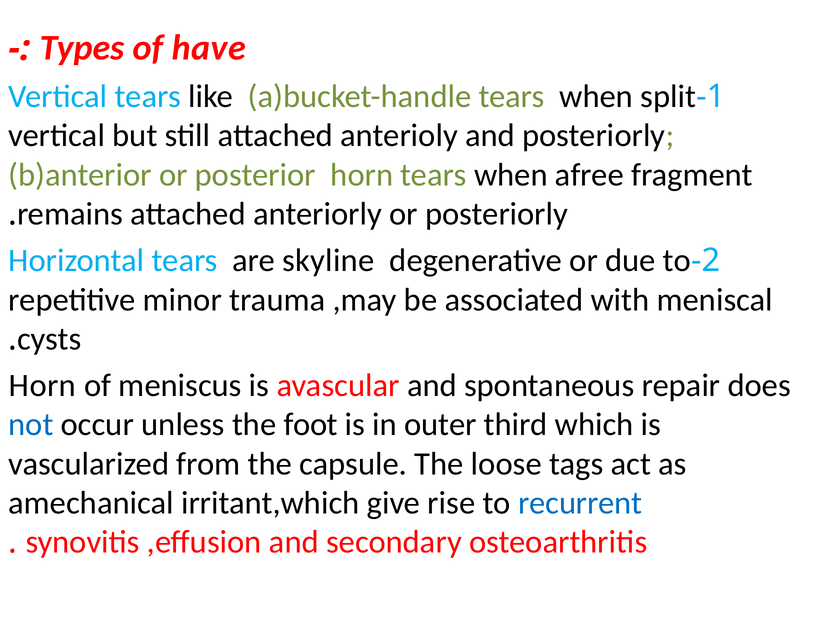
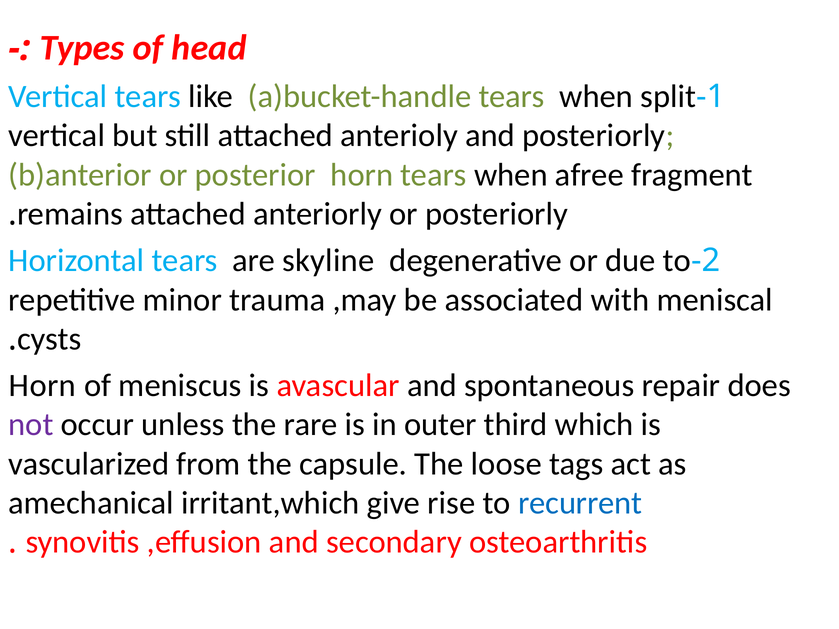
have: have -> head (209, 48)
not colour: blue -> purple (31, 425)
foot: foot -> rare (311, 425)
